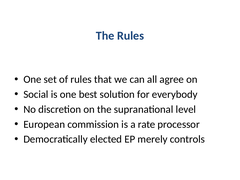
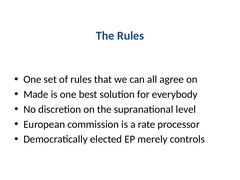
Social: Social -> Made (36, 94)
